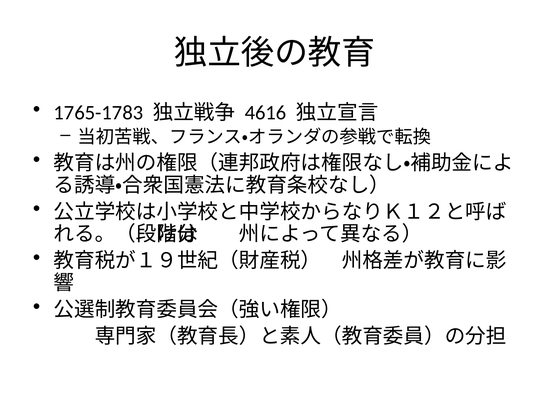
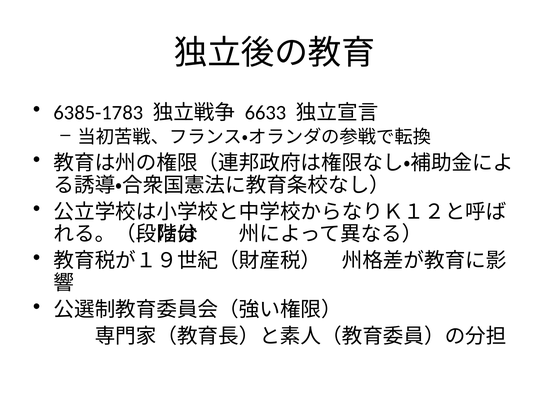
1765-1783: 1765-1783 -> 6385-1783 (98, 113)
4616: 4616 -> 6633 (266, 113)
